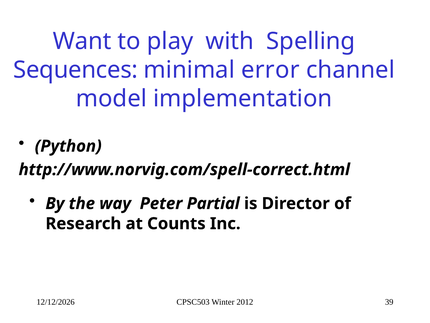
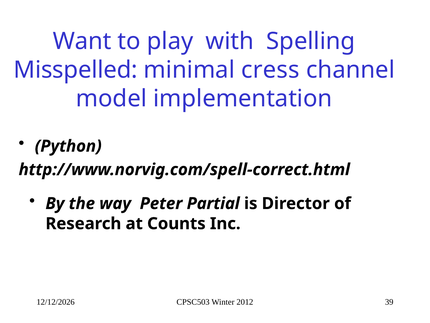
Sequences: Sequences -> Misspelled (76, 70)
error: error -> cress (270, 70)
